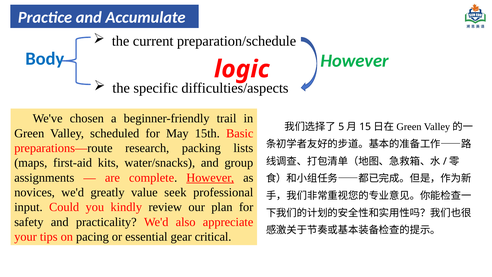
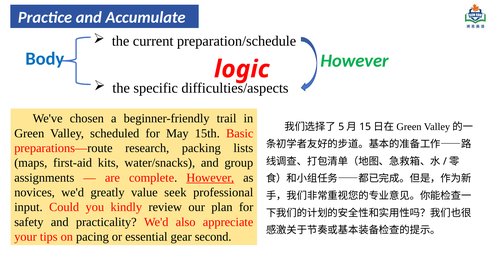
critical: critical -> second (213, 237)
